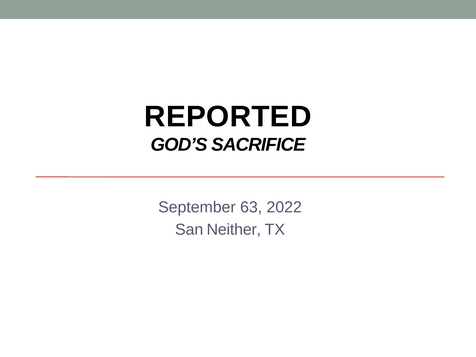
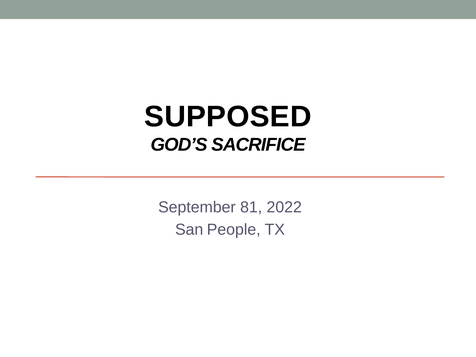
REPORTED: REPORTED -> SUPPOSED (228, 117)
63: 63 -> 81 (251, 207)
Neither: Neither -> People (234, 230)
